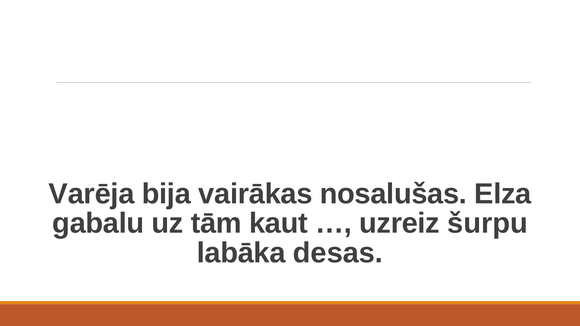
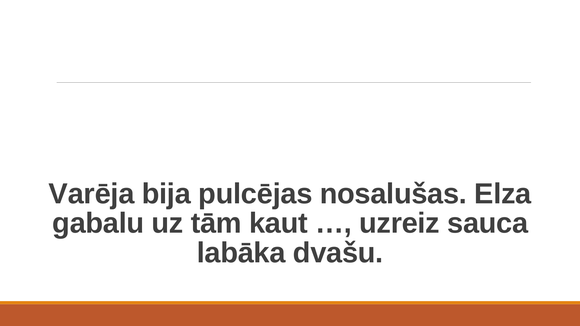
vairākas: vairākas -> pulcējas (255, 194)
šurpu: šurpu -> sauca (488, 223)
desas: desas -> dvašu (338, 253)
